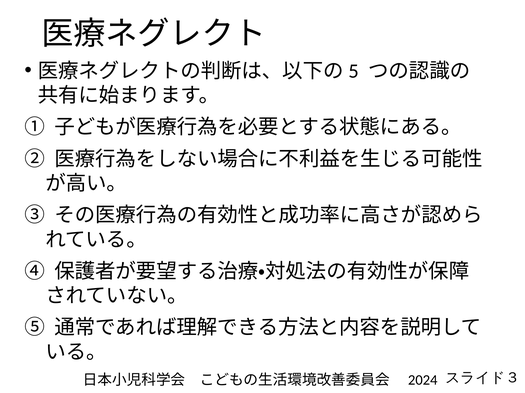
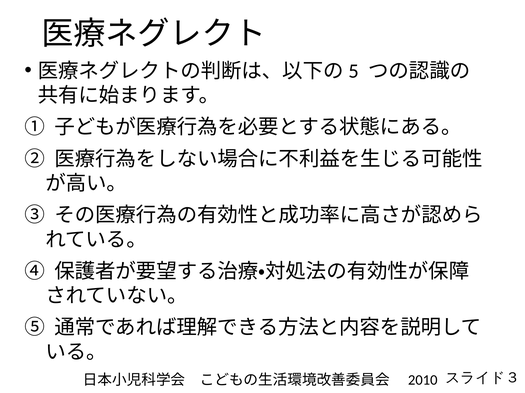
2024: 2024 -> 2010 (423, 381)
